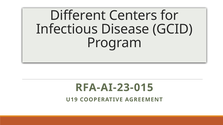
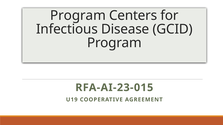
Different: Different -> Program (78, 16)
